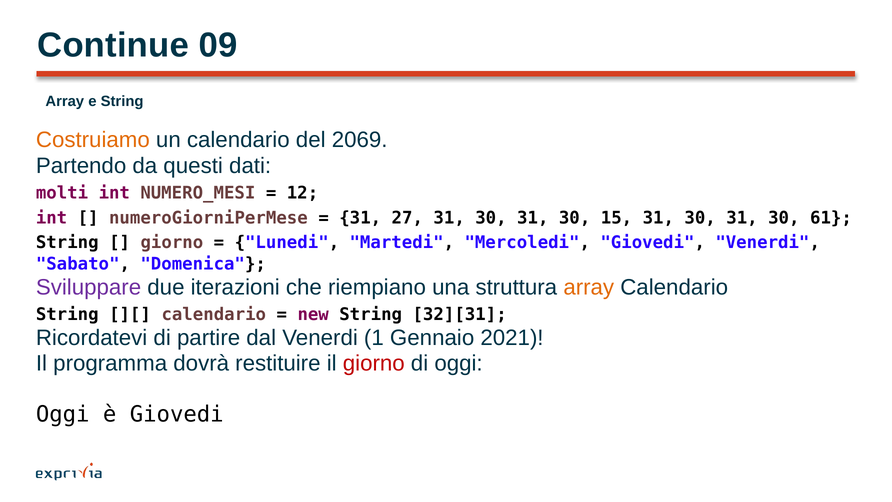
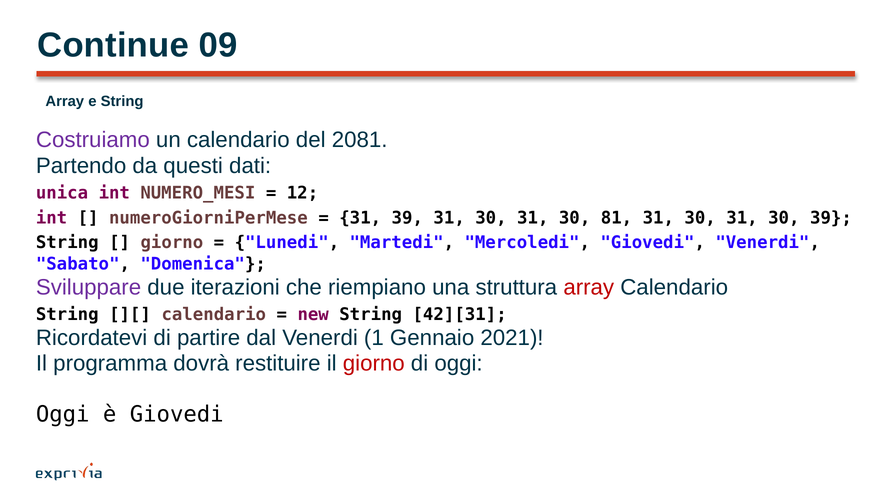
Costruiamo colour: orange -> purple (93, 140)
2069: 2069 -> 2081 (360, 140)
molti: molti -> unica (62, 193)
31 27: 27 -> 39 (407, 218)
15: 15 -> 81 (617, 218)
30 61: 61 -> 39 (831, 218)
array colour: orange -> red (589, 287)
32][31: 32][31 -> 42][31 (460, 314)
